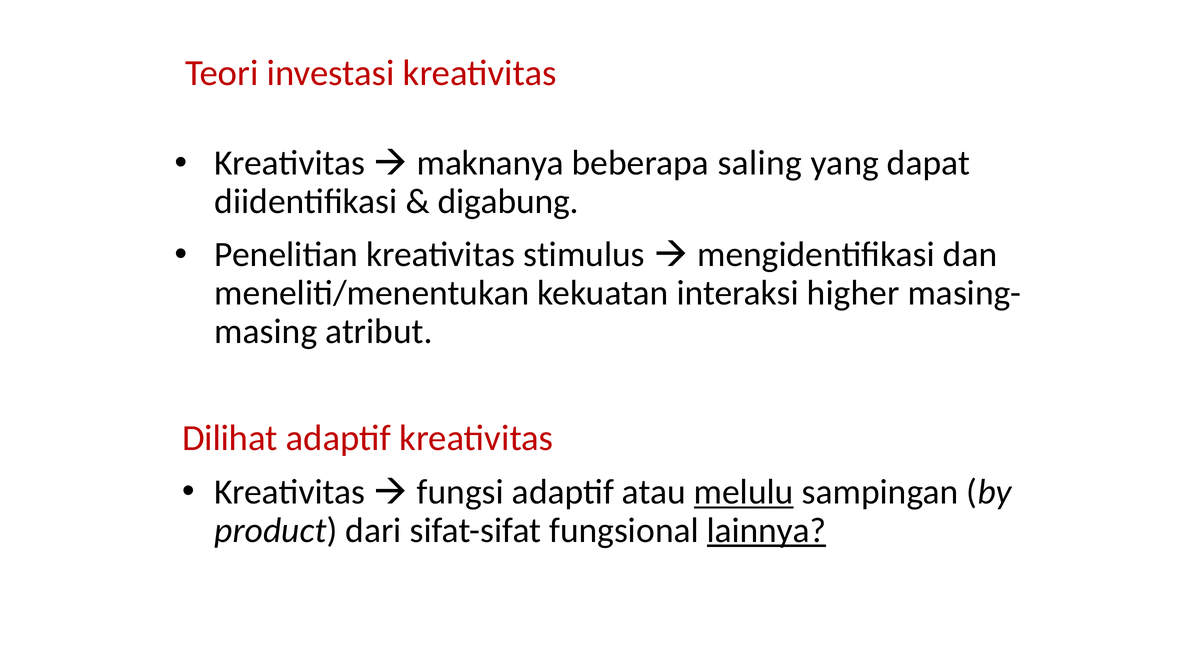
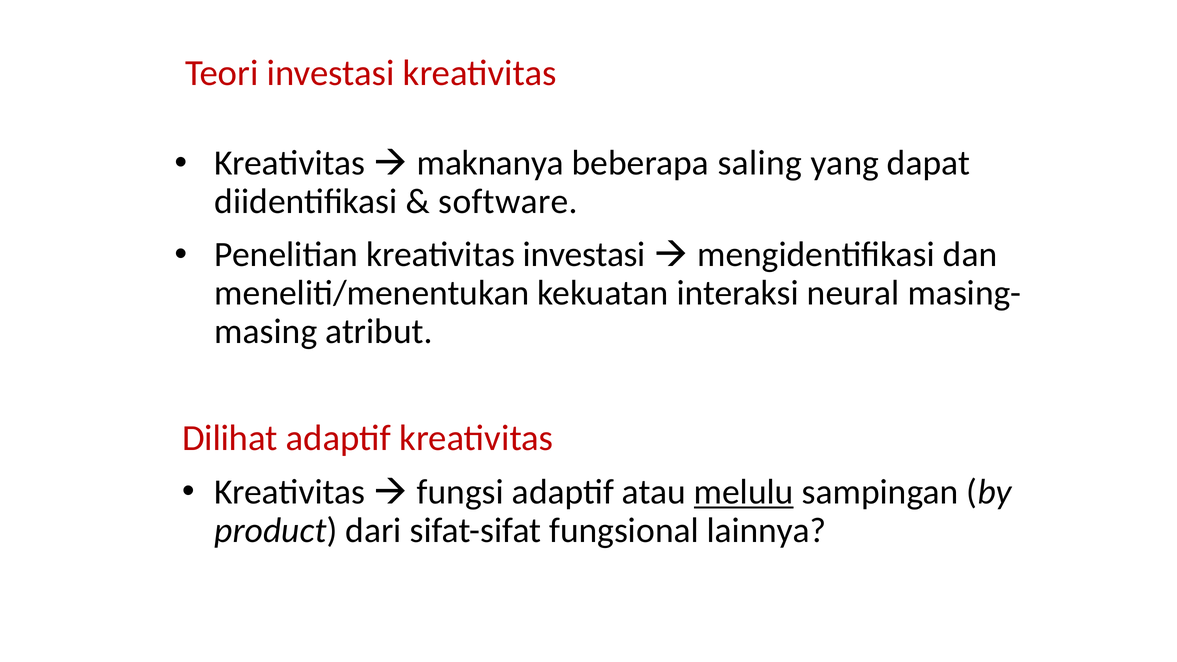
digabung: digabung -> software (508, 202)
kreativitas stimulus: stimulus -> investasi (584, 255)
higher: higher -> neural (853, 293)
lainnya underline: present -> none (767, 531)
